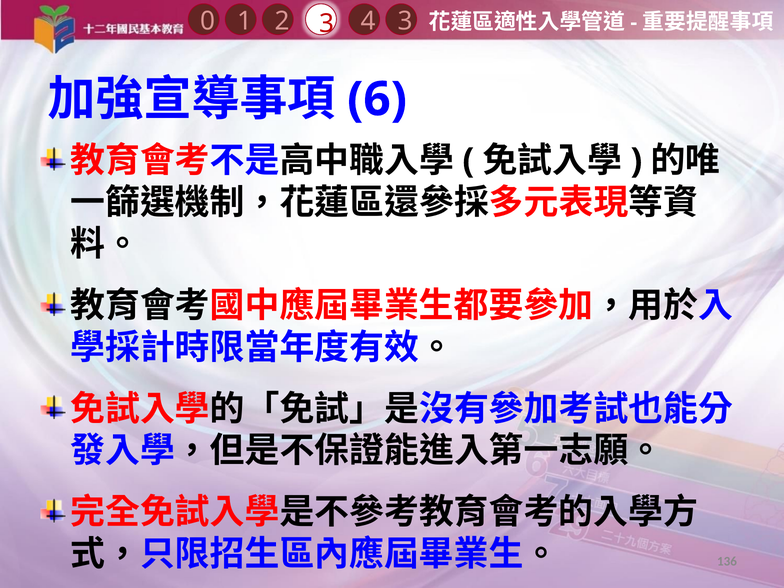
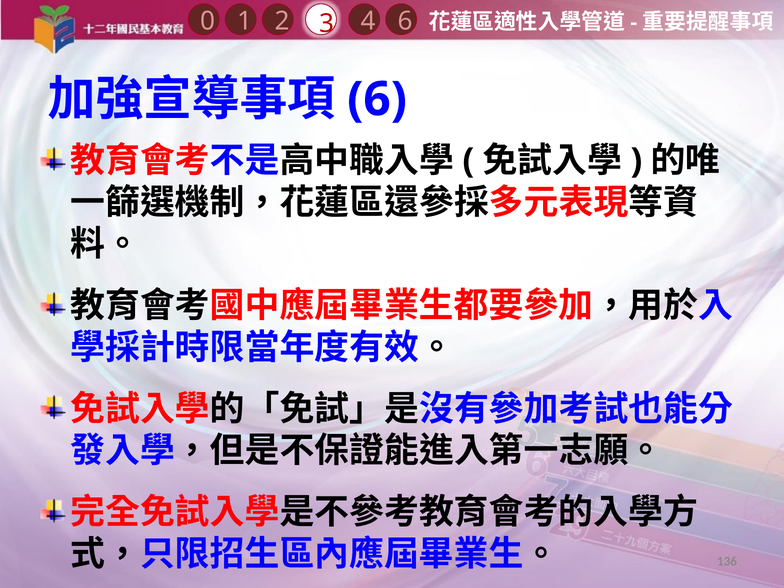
4 3: 3 -> 6 (405, 21)
